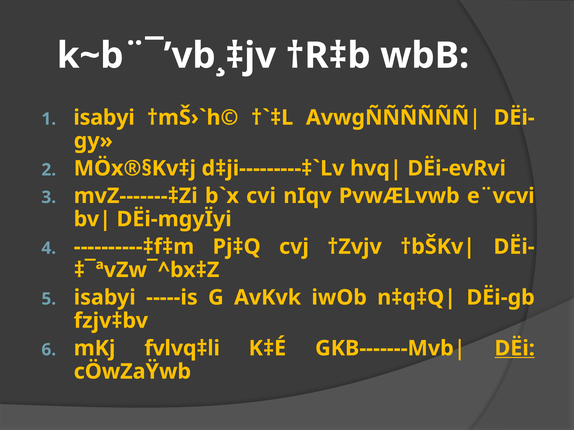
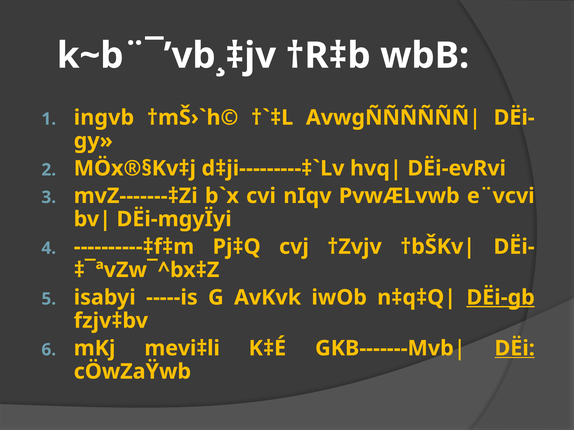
isabyi: isabyi -> ingvb (104, 118)
DËi-gb underline: none -> present (501, 298)
fvlvq‡li: fvlvq‡li -> mevi‡li (182, 349)
